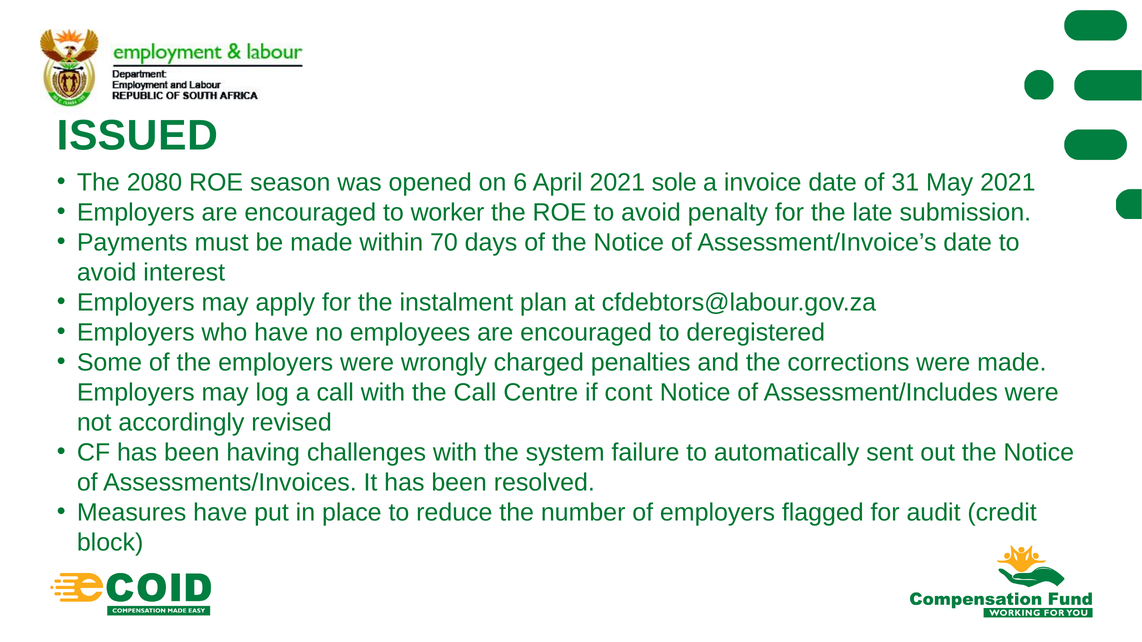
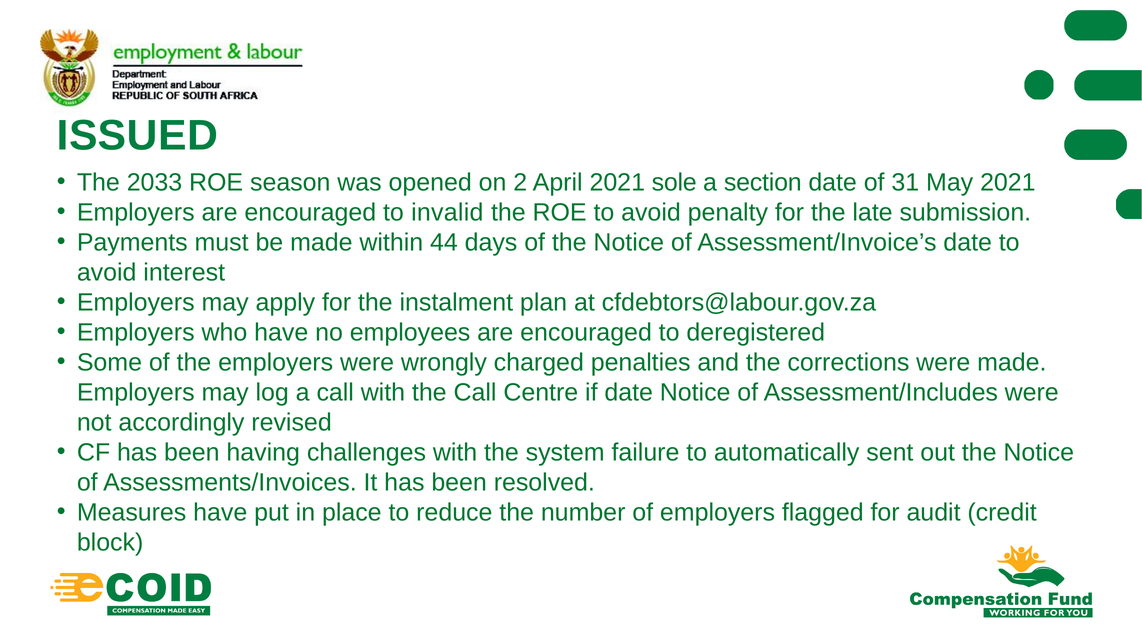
2080: 2080 -> 2033 (154, 183)
6: 6 -> 2 (520, 183)
invoice: invoice -> section (763, 183)
worker: worker -> invalid (447, 213)
70: 70 -> 44 (444, 243)
if cont: cont -> date (629, 393)
